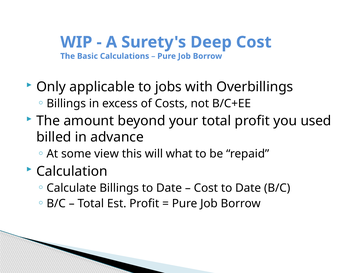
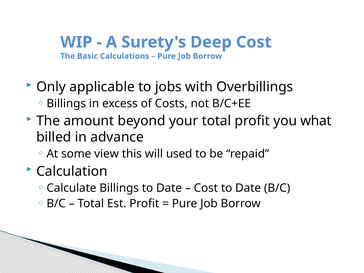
used: used -> what (316, 121)
what: what -> used (179, 154)
